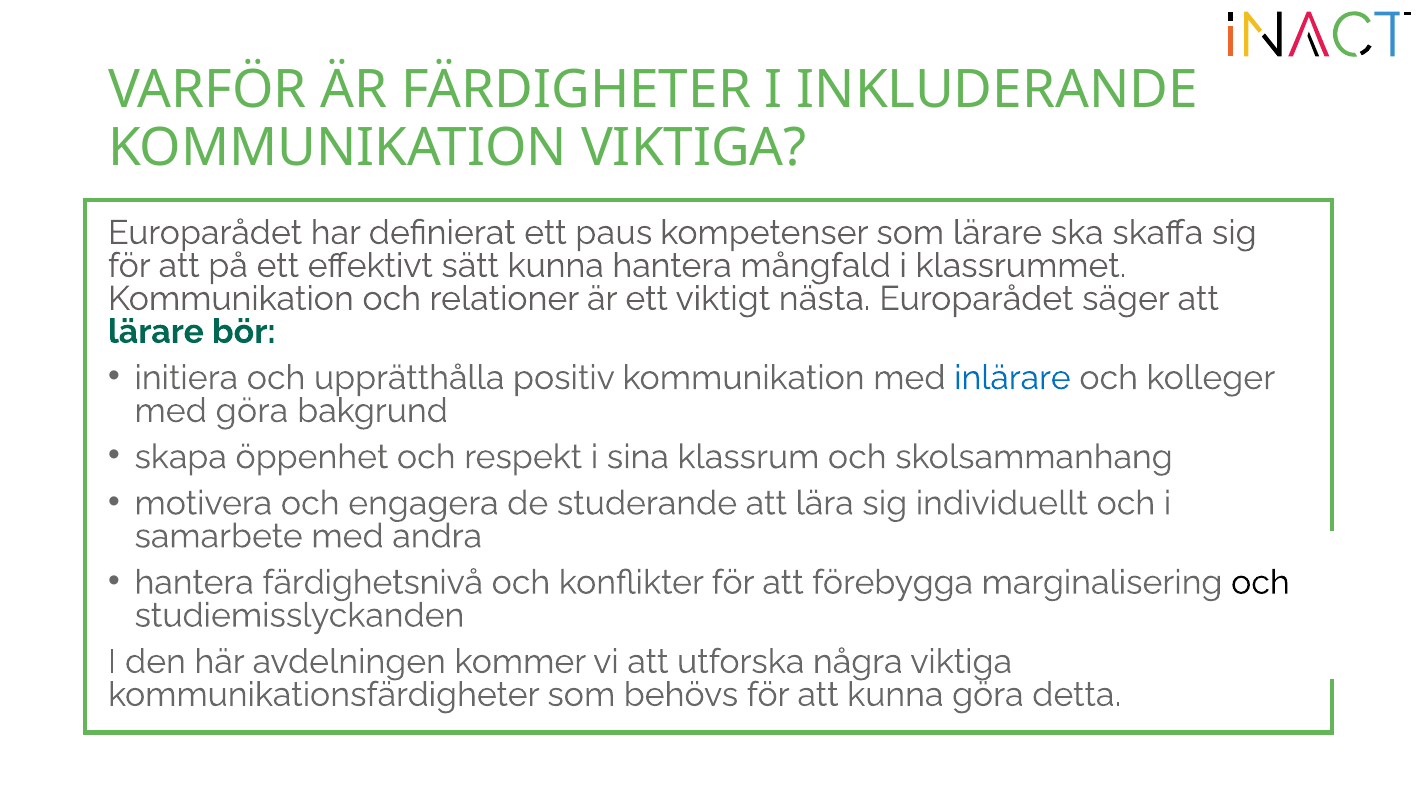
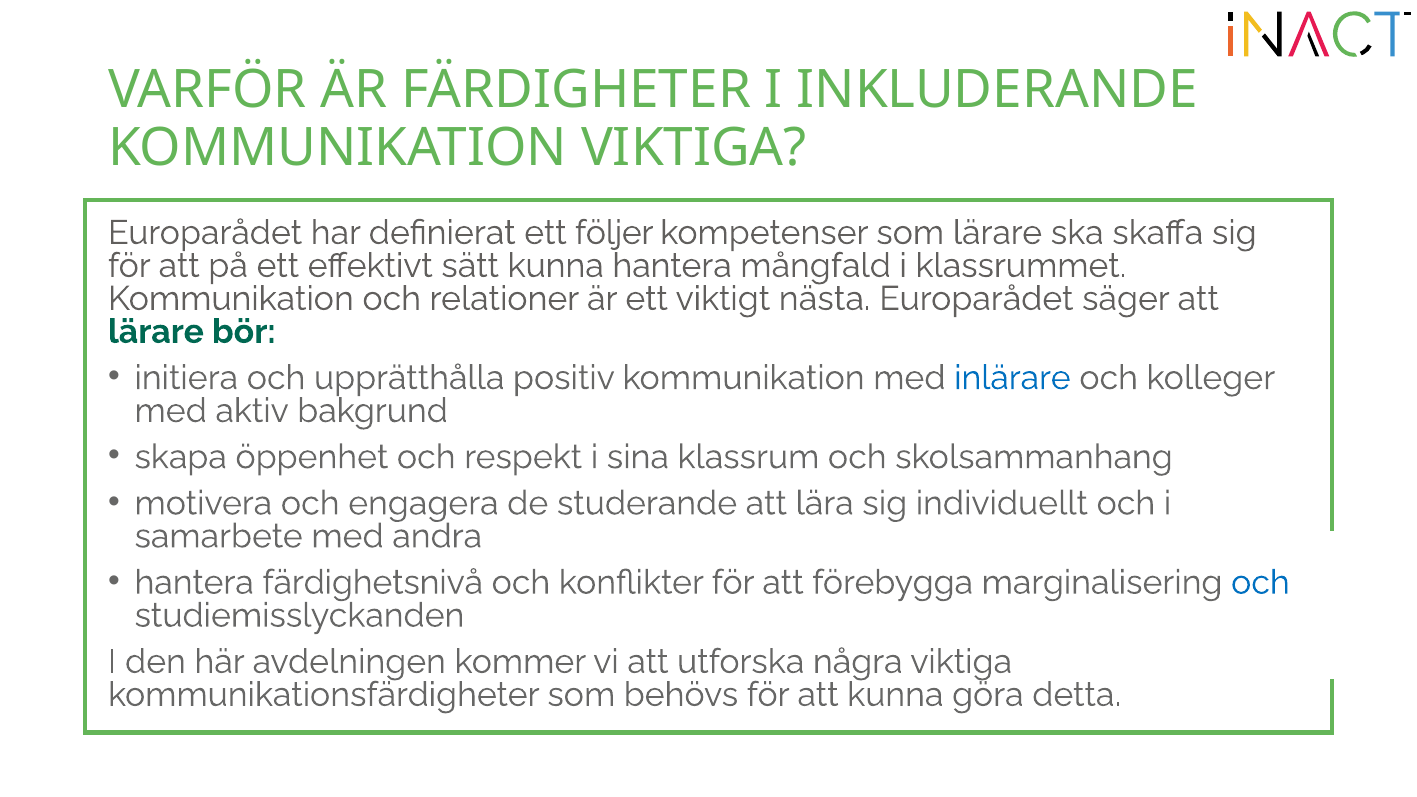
paus: paus -> följer (614, 233)
med göra: göra -> aktiv (252, 411)
och colour: black -> blue (1260, 582)
